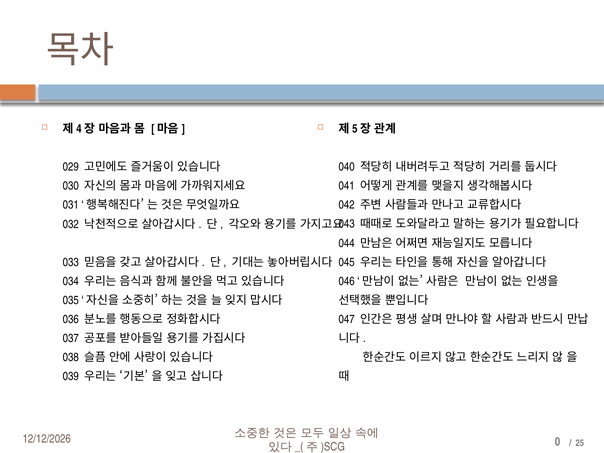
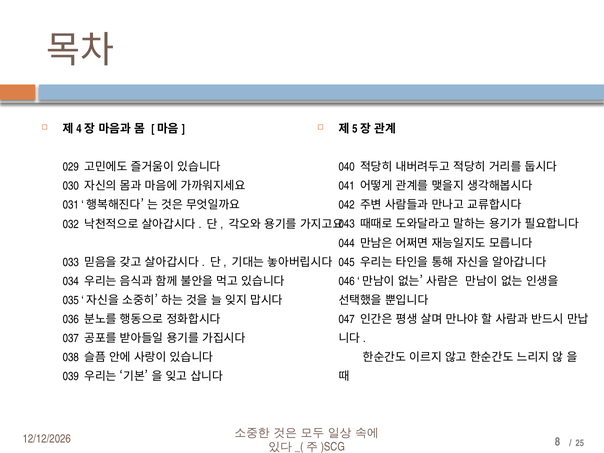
0: 0 -> 8 (557, 442)
